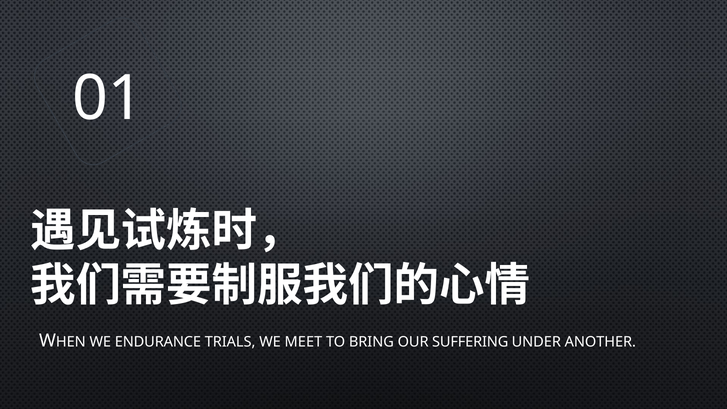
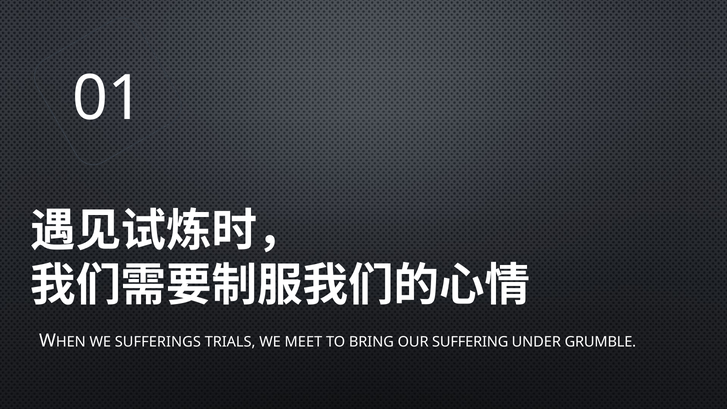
ENDURANCE: ENDURANCE -> SUFFERINGS (158, 342)
ANOTHER: ANOTHER -> GRUMBLE (600, 342)
